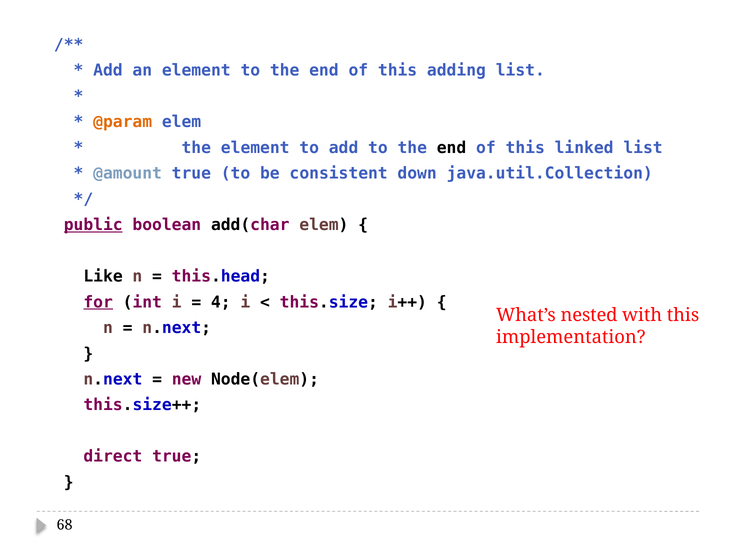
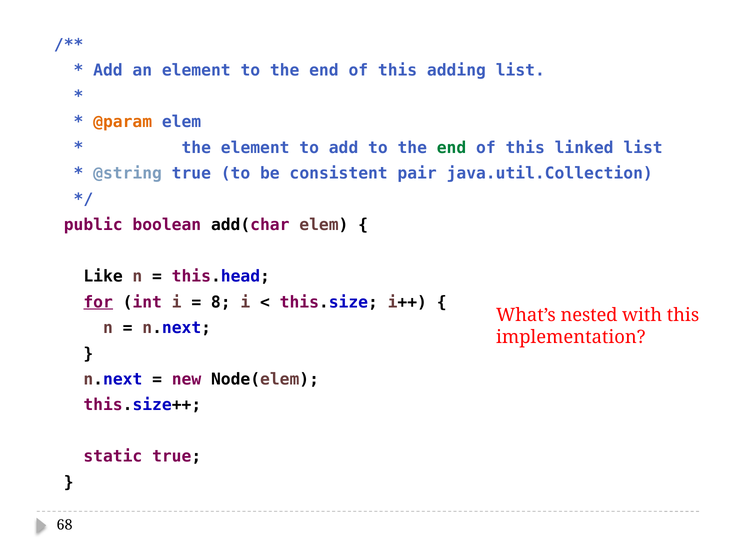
end colour: black -> green (452, 148)
@amount: @amount -> @string (128, 174)
down: down -> pair (417, 174)
public underline: present -> none (93, 225)
4: 4 -> 8 (221, 302)
direct: direct -> static (113, 457)
